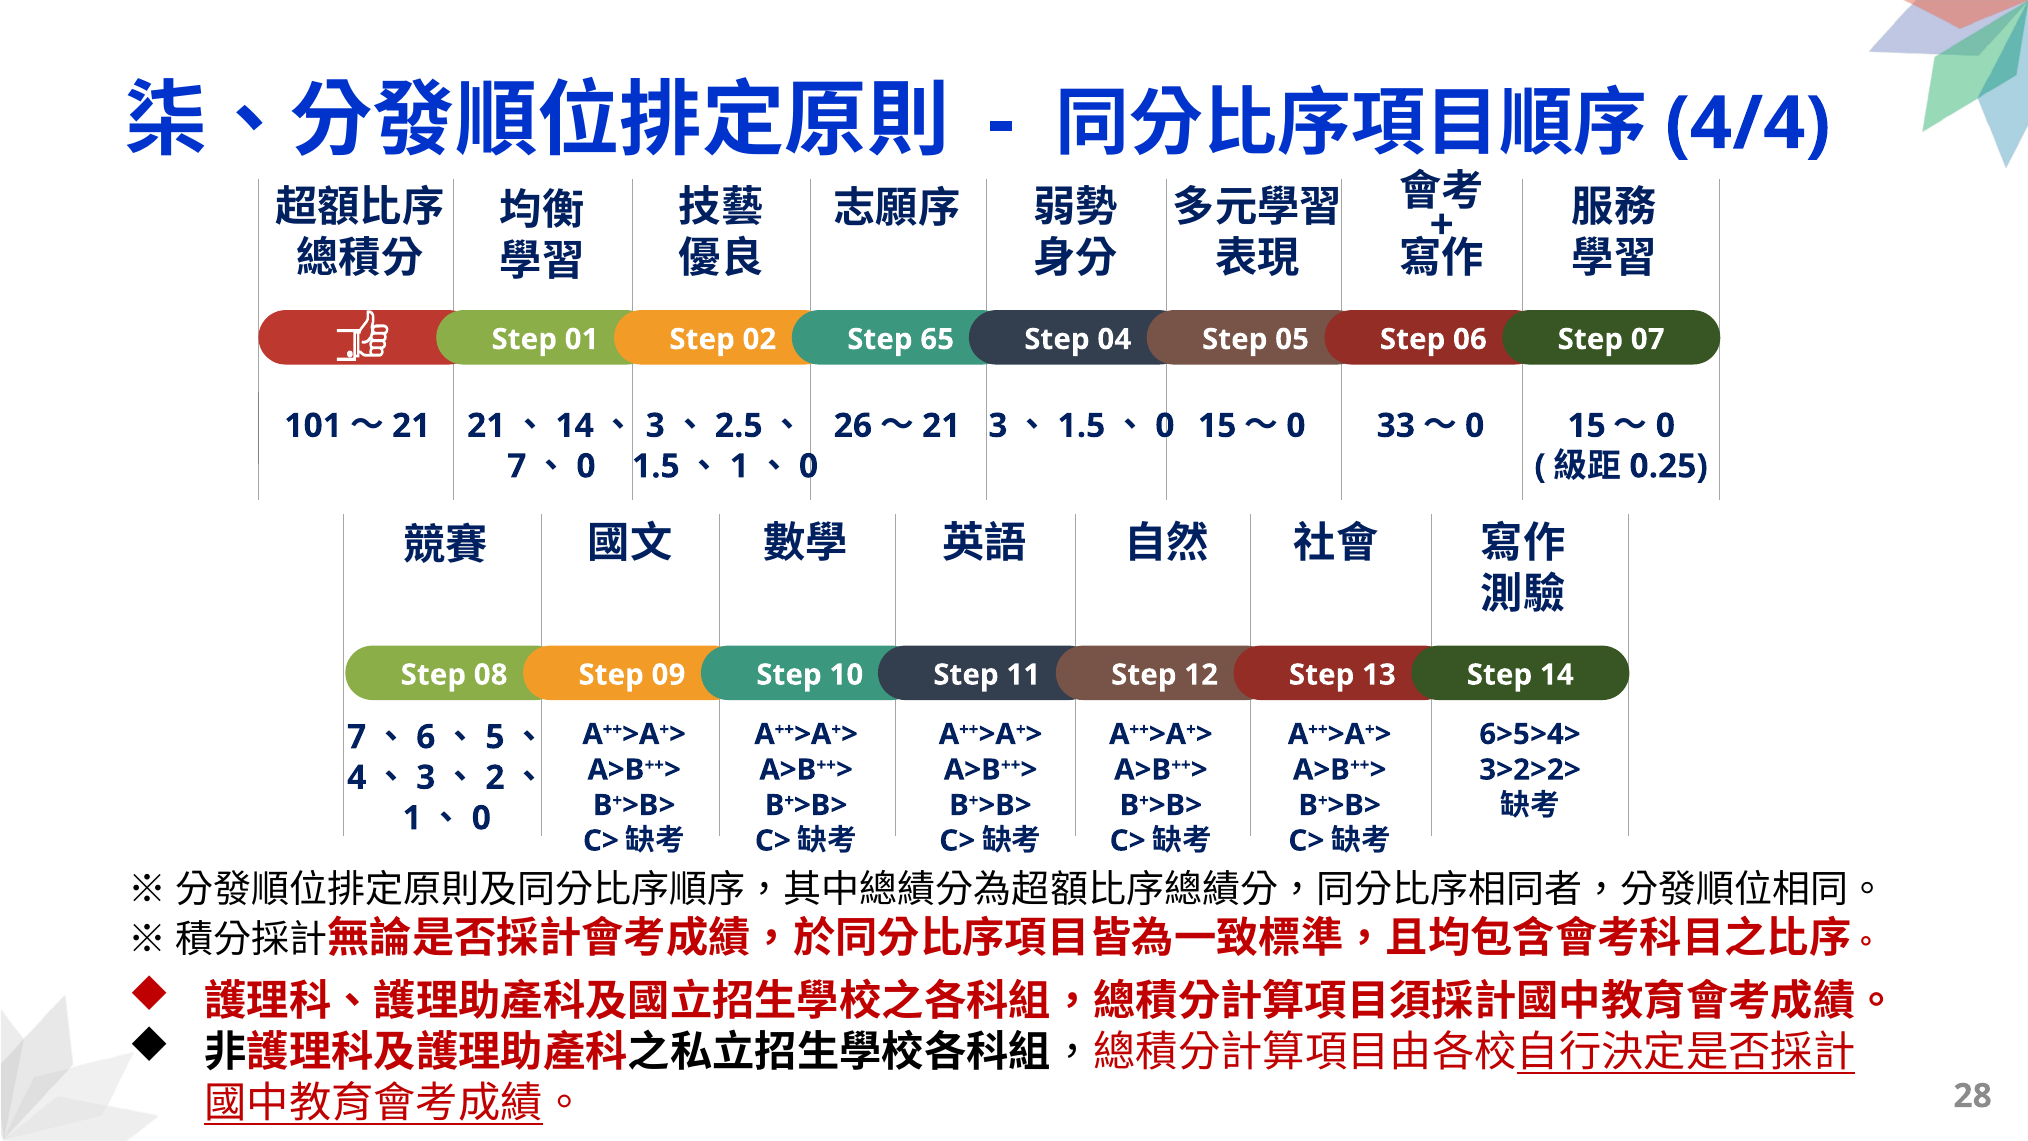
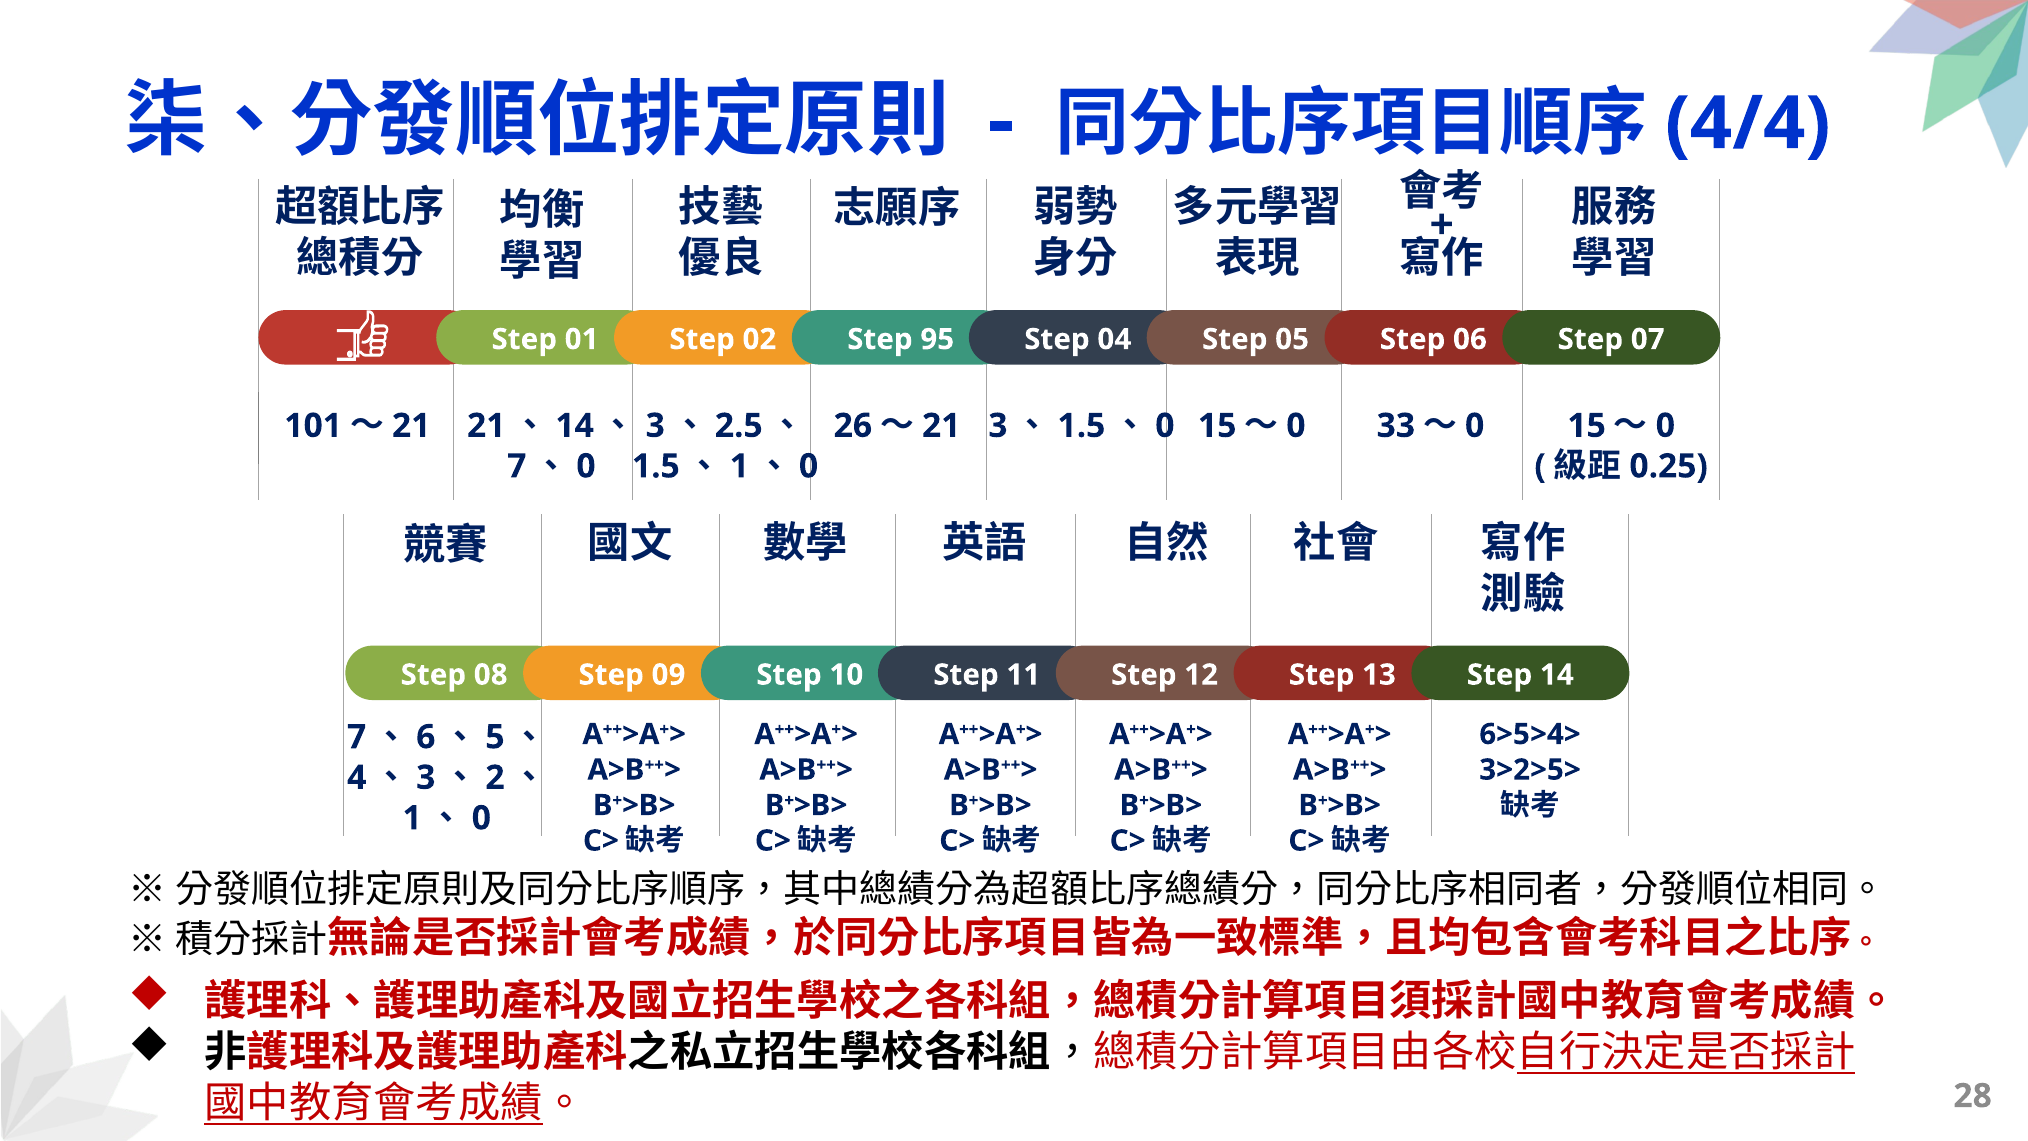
65: 65 -> 95 (937, 339)
3>2>2>: 3>2>2> -> 3>2>5> (1530, 770)
